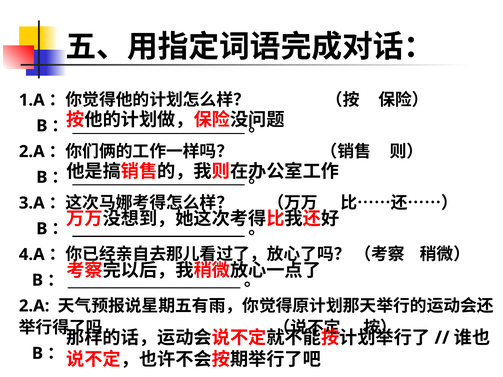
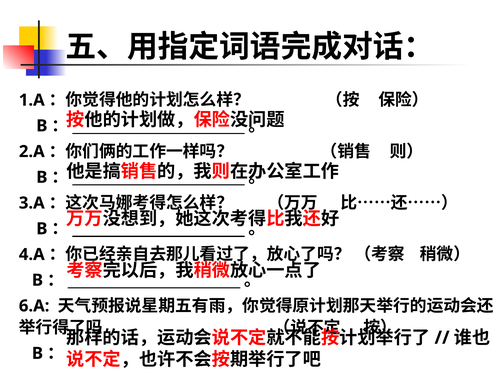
2.A: 2.A -> 6.A (34, 306)
